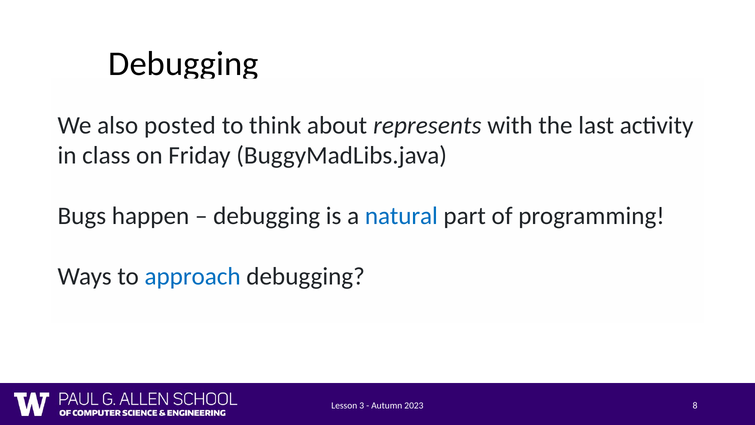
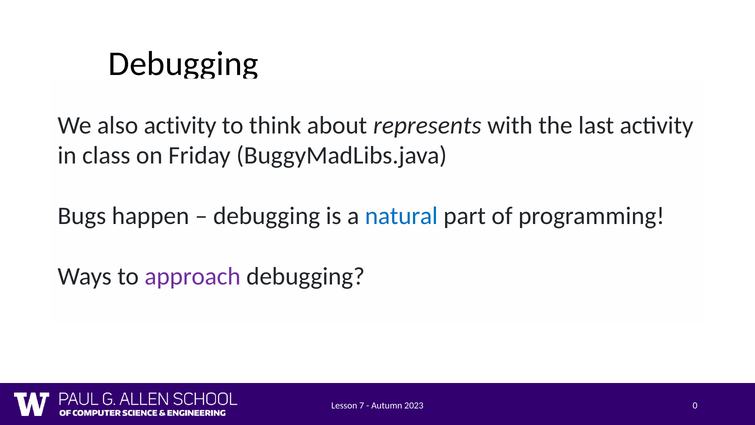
also posted: posted -> activity (180, 125)
approach colour: blue -> purple (193, 276)
3: 3 -> 7 (362, 406)
8: 8 -> 0 (695, 405)
